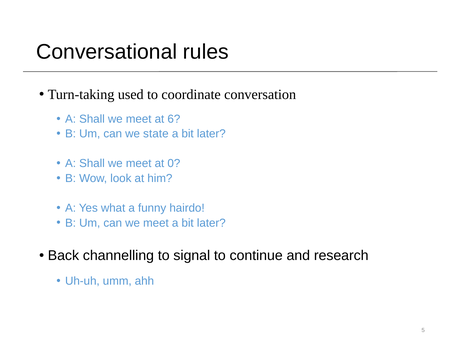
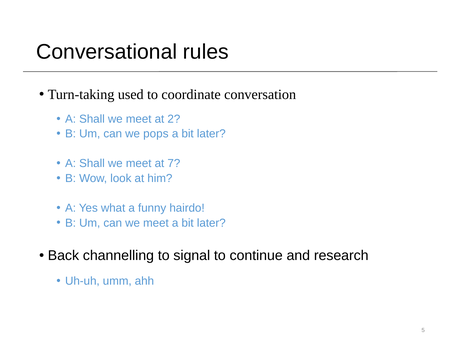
6: 6 -> 2 (174, 119)
state: state -> pops (156, 134)
0: 0 -> 7 (174, 163)
